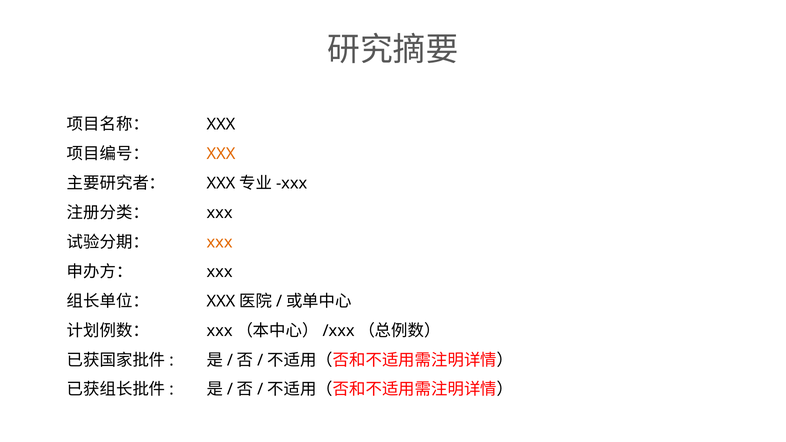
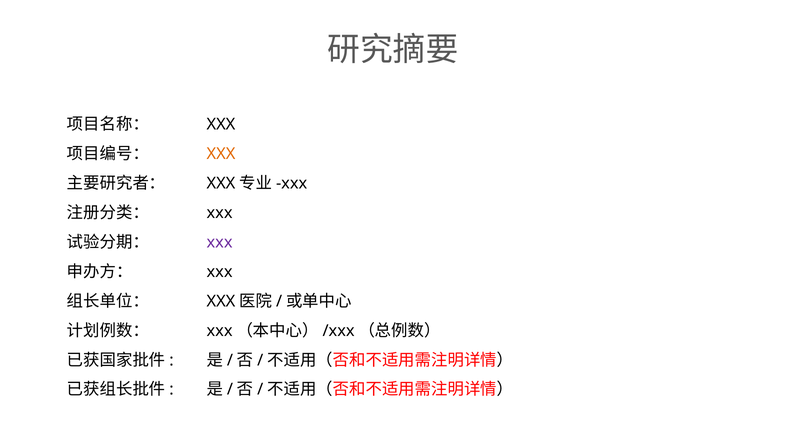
xxx colour: orange -> purple (220, 242)
